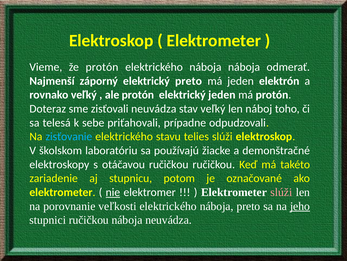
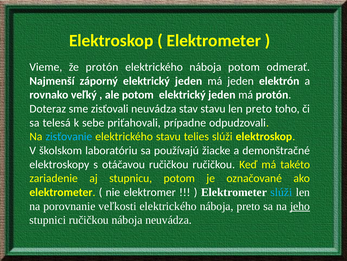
náboja náboja: náboja -> potom (244, 67)
záporný elektrický preto: preto -> jeden (189, 81)
ale protón: protón -> potom (138, 95)
stav veľký: veľký -> stavu (213, 108)
len náboj: náboj -> preto (259, 108)
nie underline: present -> none (113, 192)
slúži colour: pink -> light blue (281, 192)
